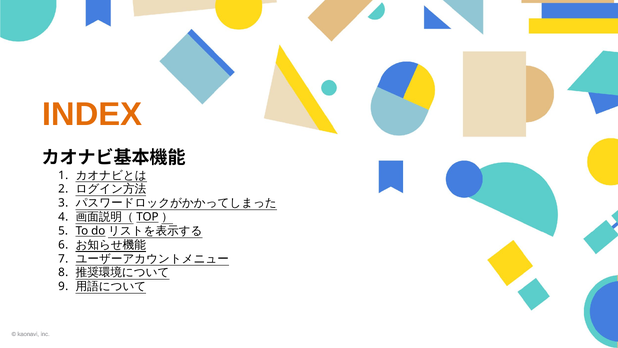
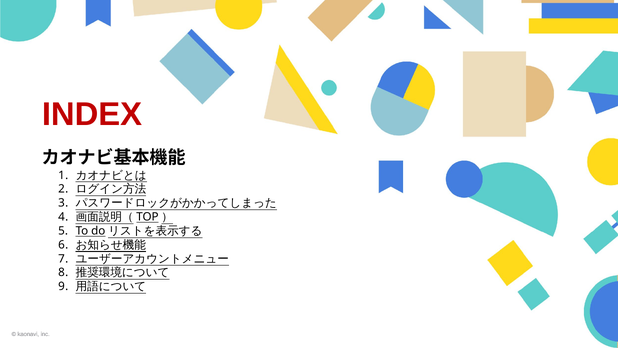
INDEX colour: orange -> red (92, 114)
